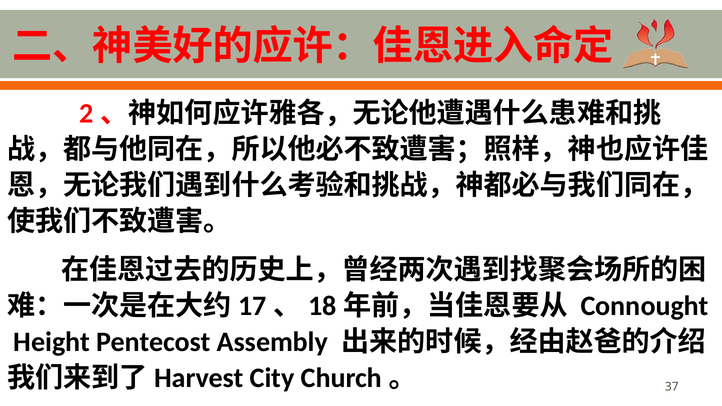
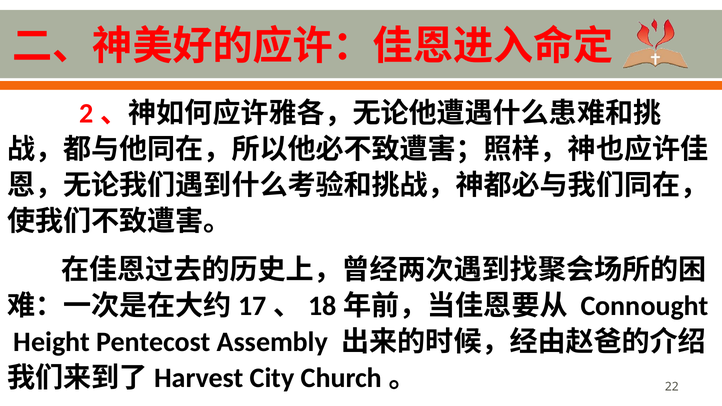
37: 37 -> 22 (672, 387)
